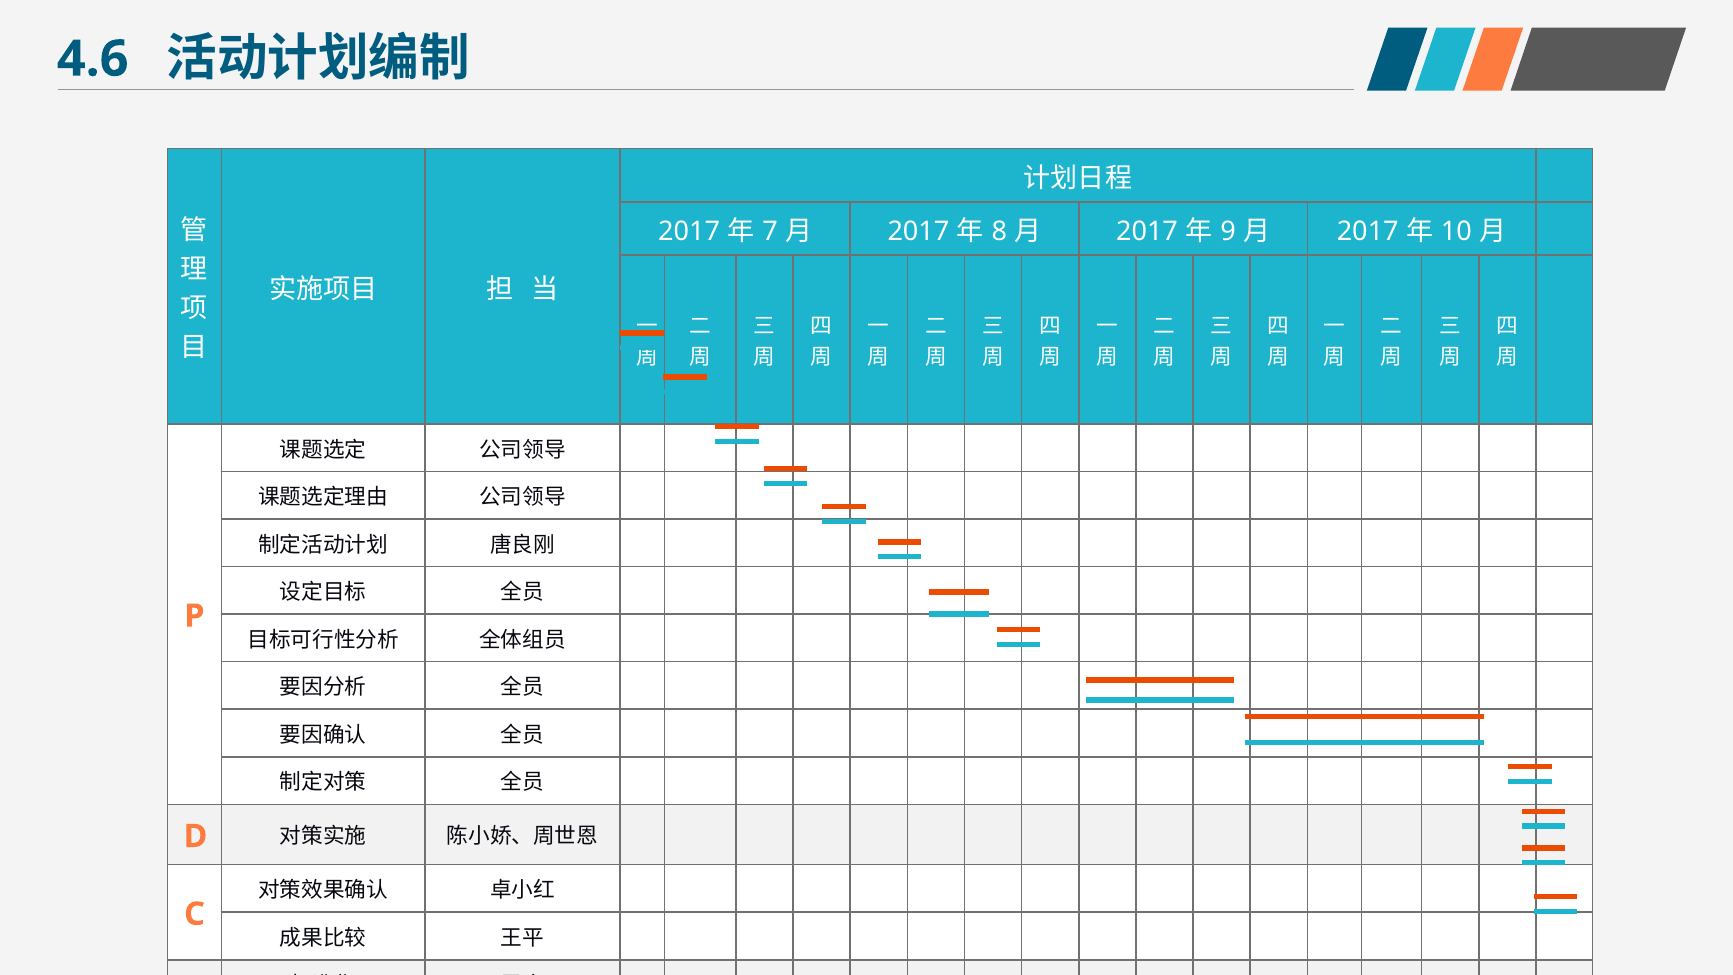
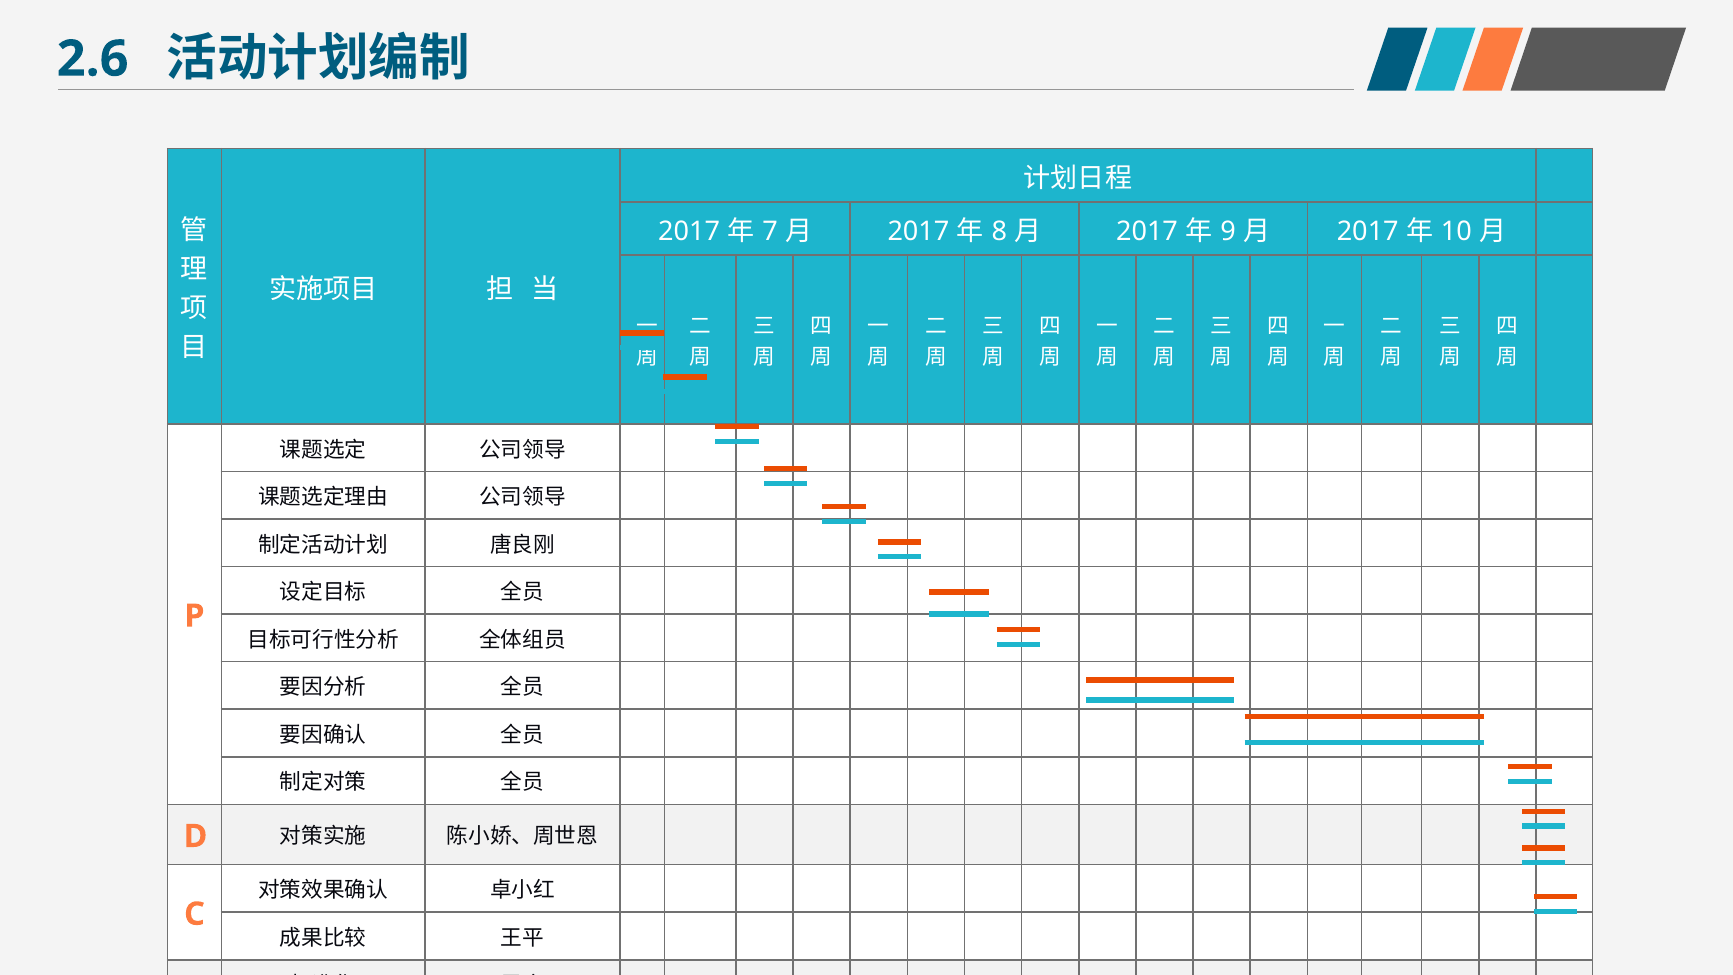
4.6: 4.6 -> 2.6 (93, 59)
